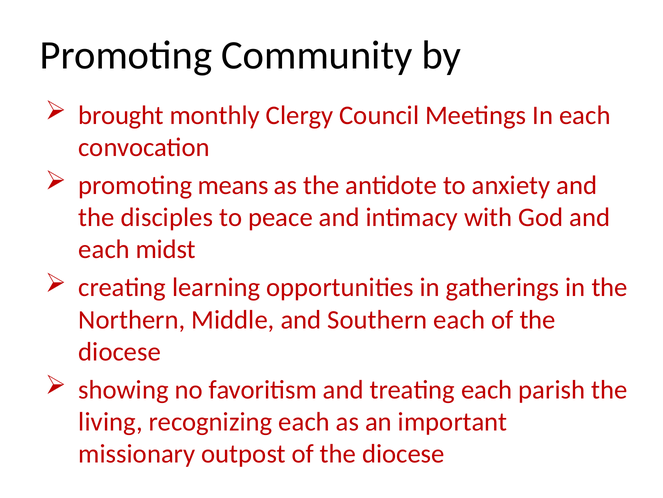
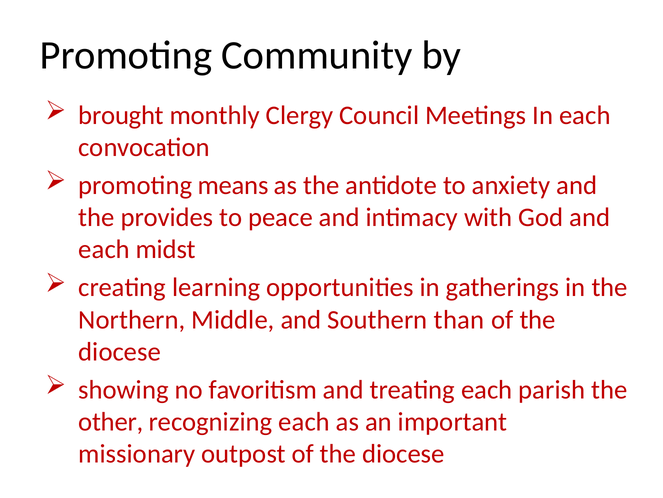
disciples: disciples -> provides (167, 217)
Southern each: each -> than (459, 319)
living: living -> other (111, 421)
